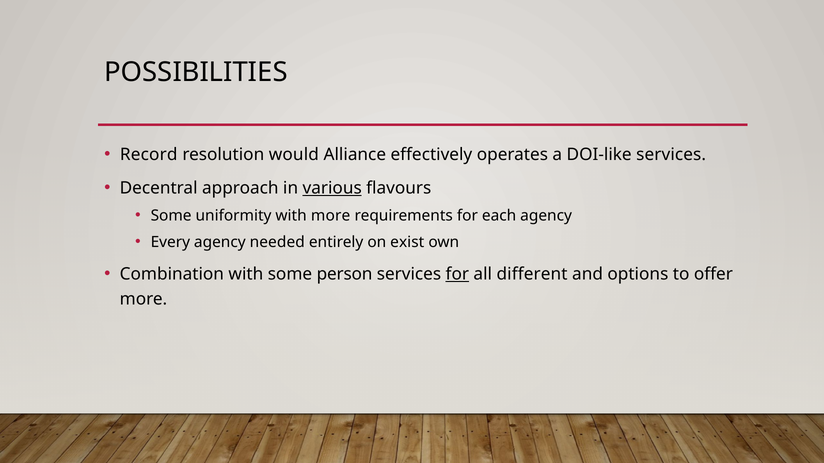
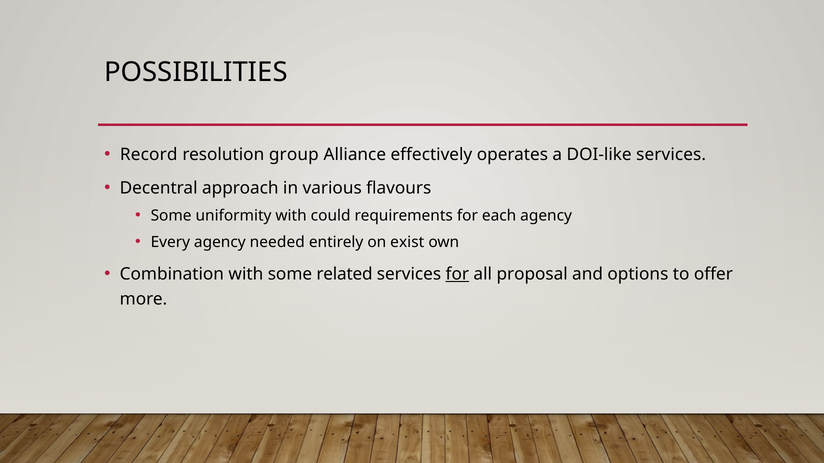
would: would -> group (294, 155)
various underline: present -> none (332, 188)
with more: more -> could (331, 216)
person: person -> related (345, 275)
different: different -> proposal (532, 275)
